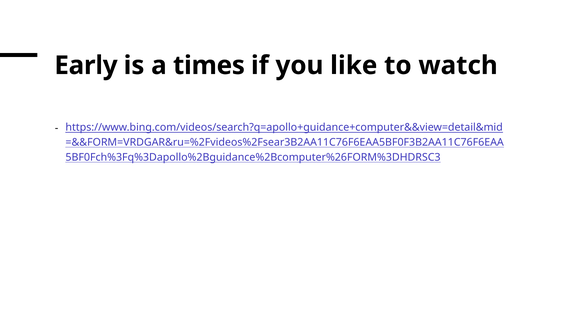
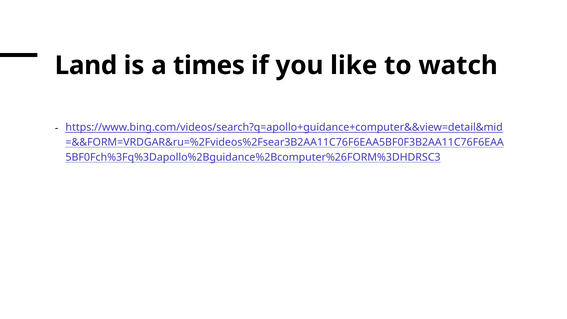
Early: Early -> Land (86, 65)
